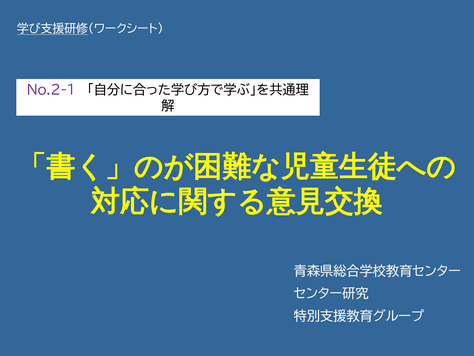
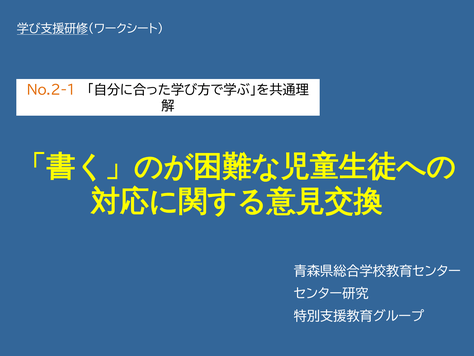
No.2-1 colour: purple -> orange (51, 90)
